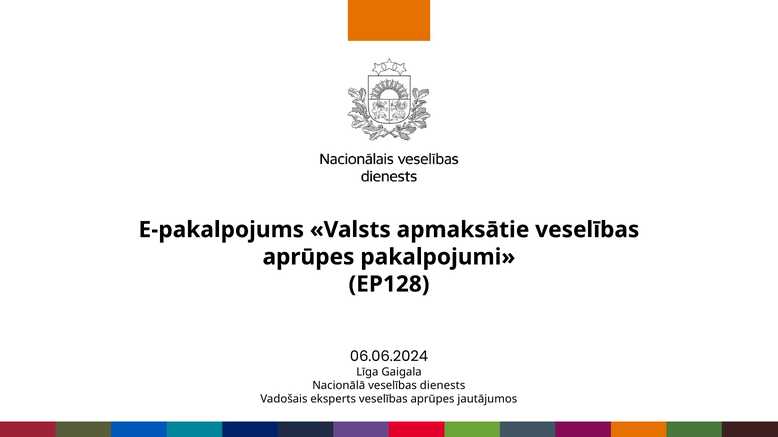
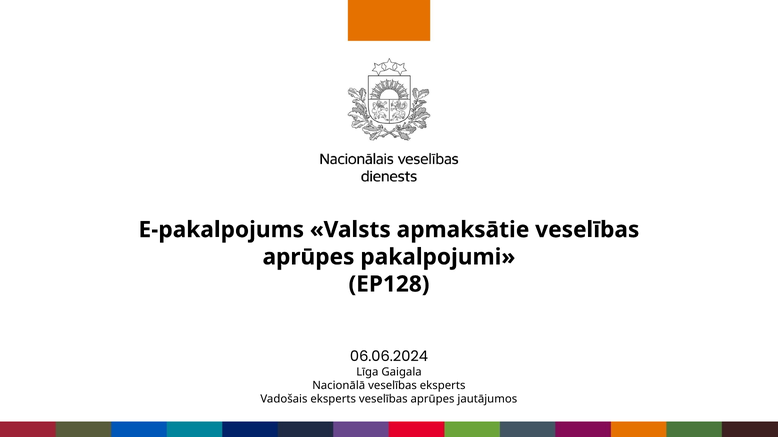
veselības dienests: dienests -> eksperts (443, 386)
